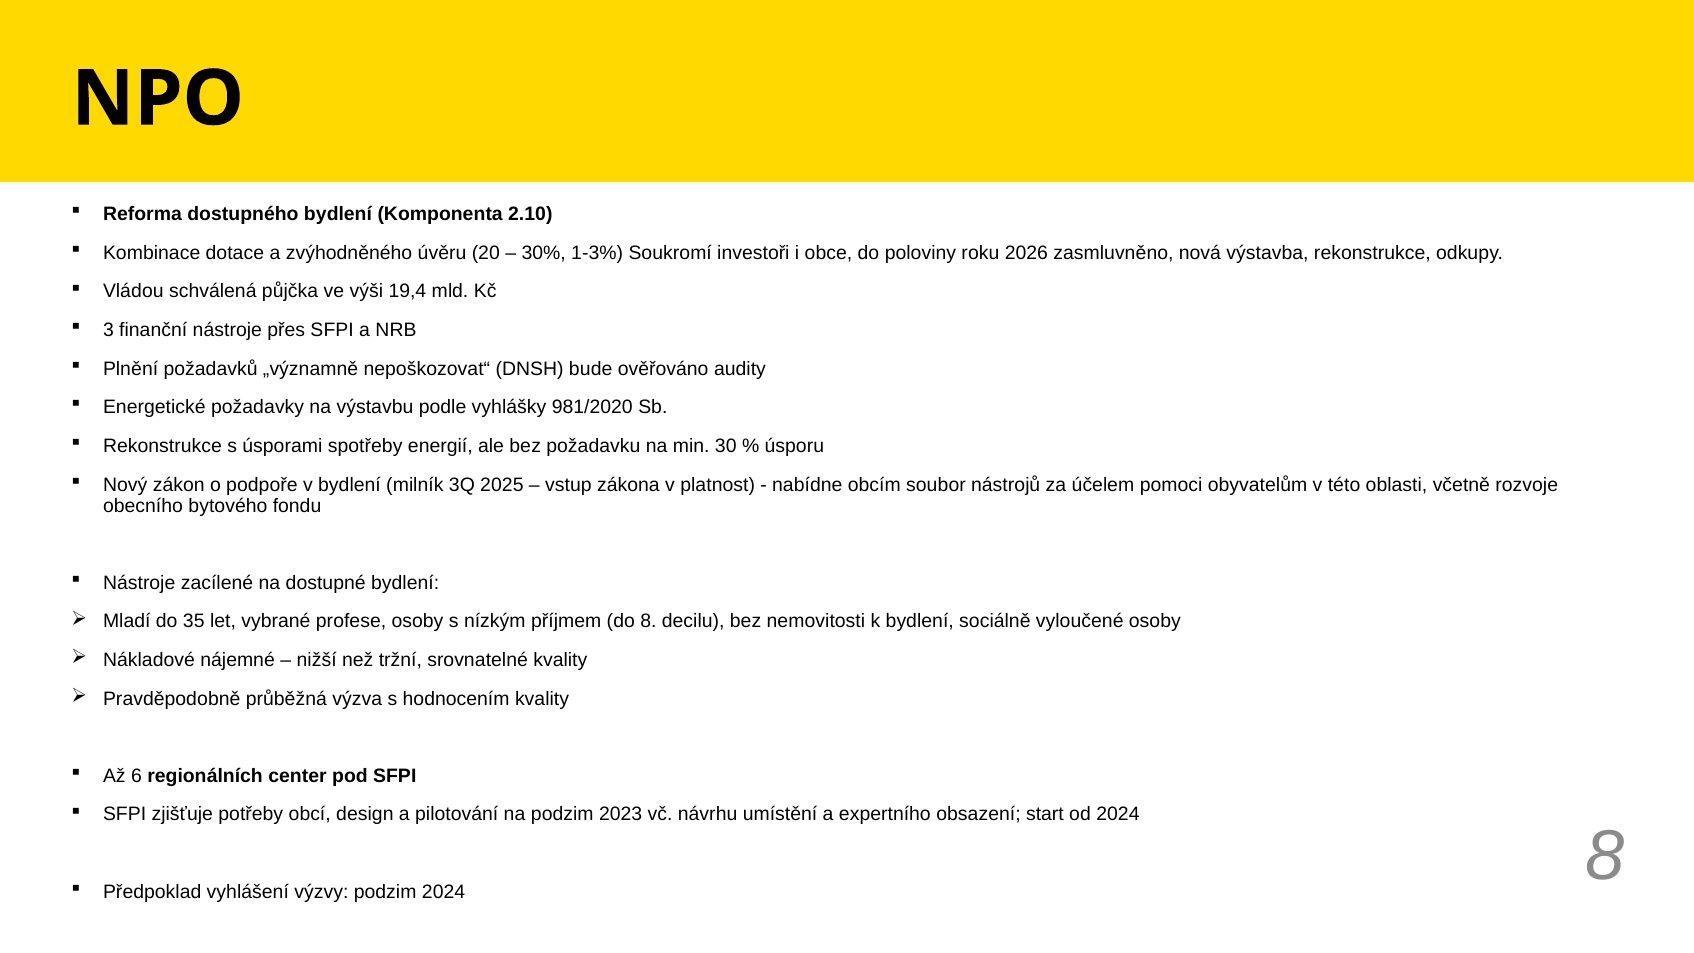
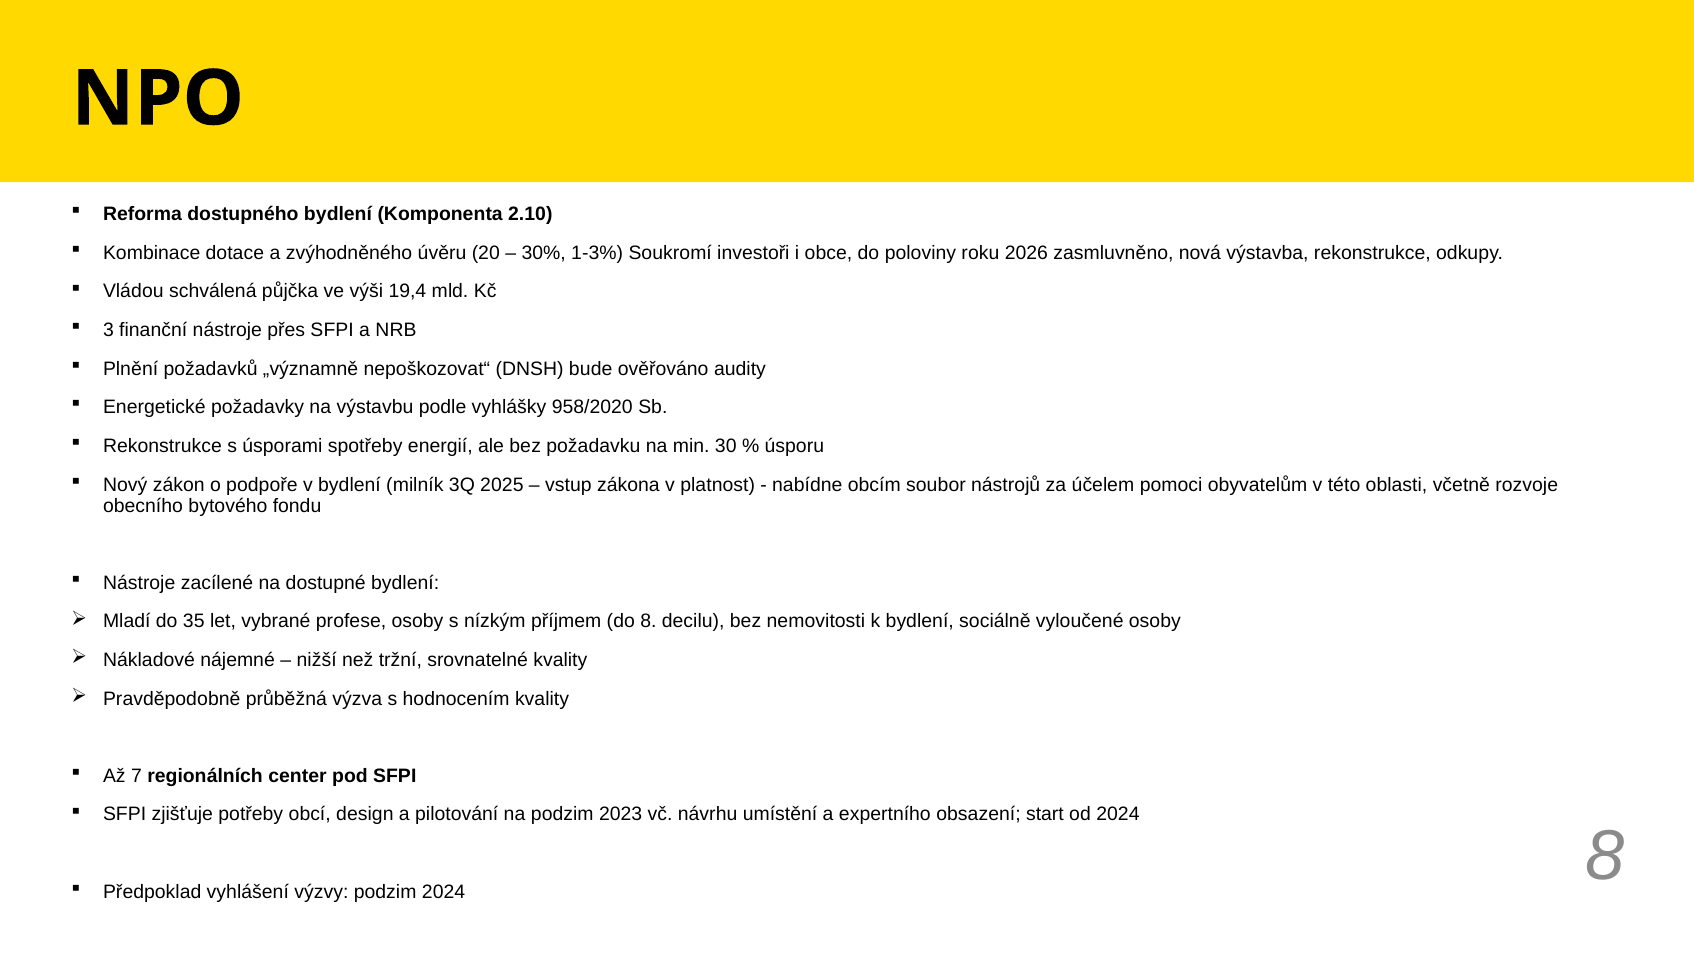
981/2020: 981/2020 -> 958/2020 (592, 407)
6: 6 -> 7 (136, 776)
